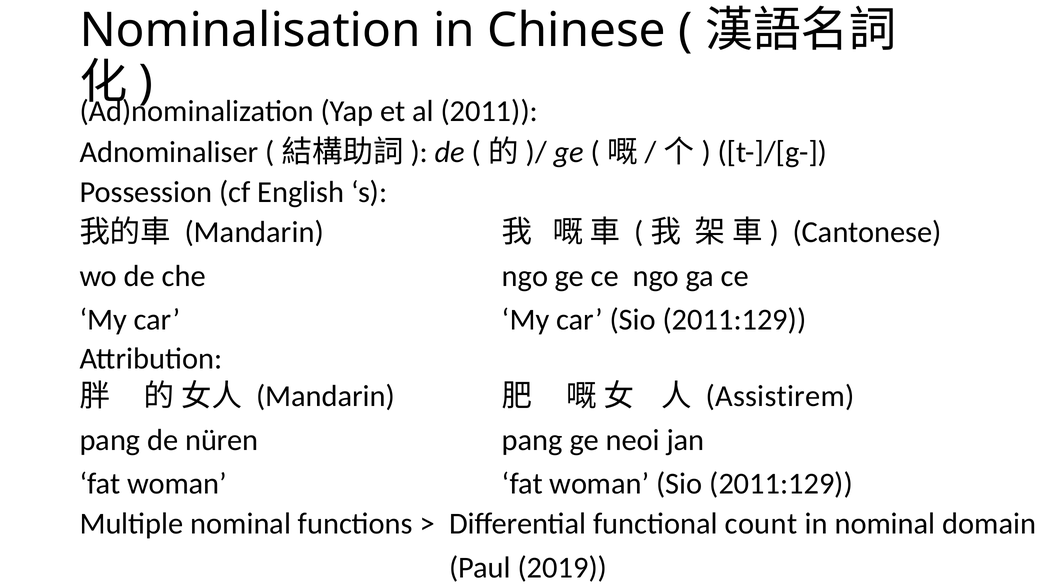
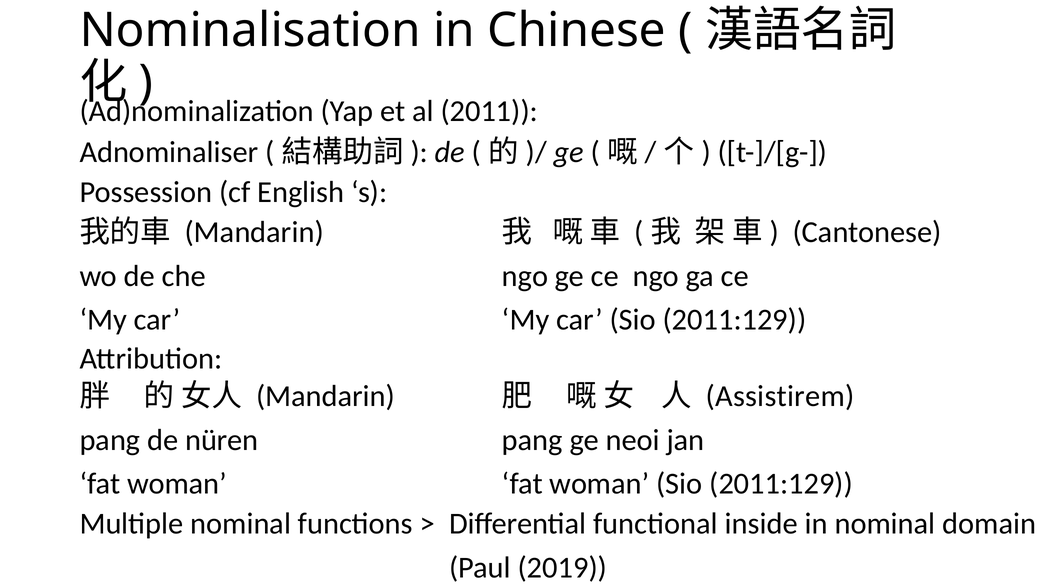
count: count -> inside (761, 524)
